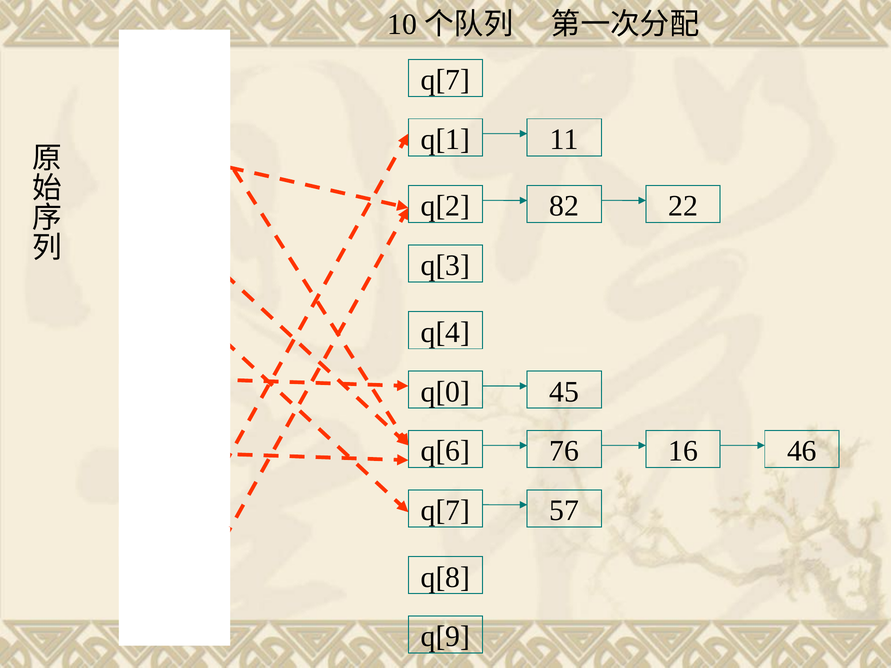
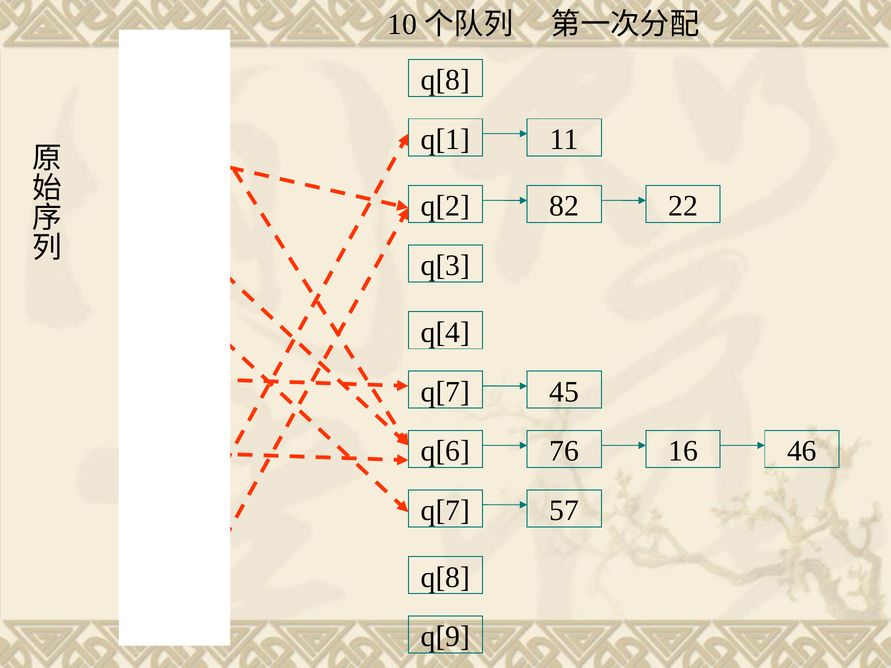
q[7: q[7 -> q[8 (445, 80)
q[0: q[0 -> q[7 (445, 392)
